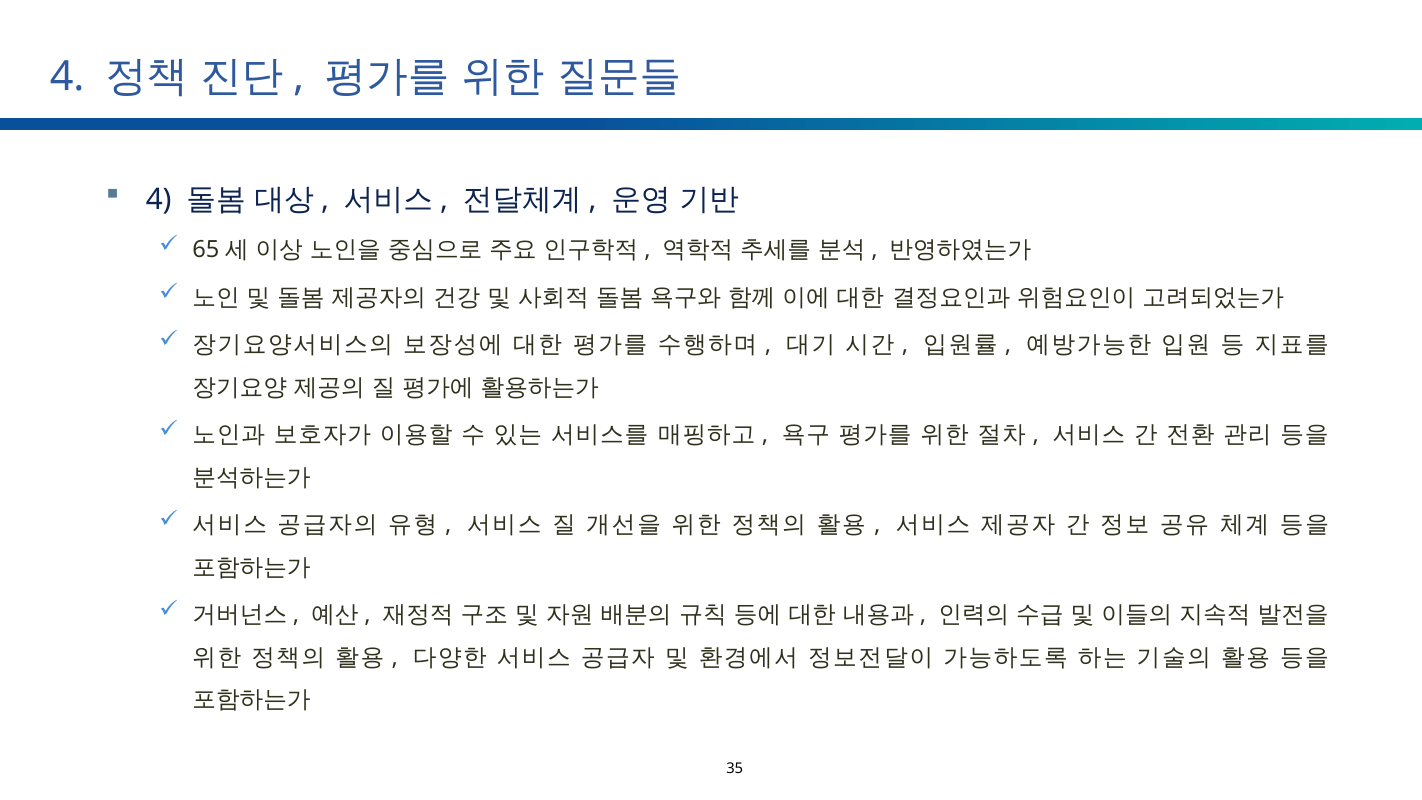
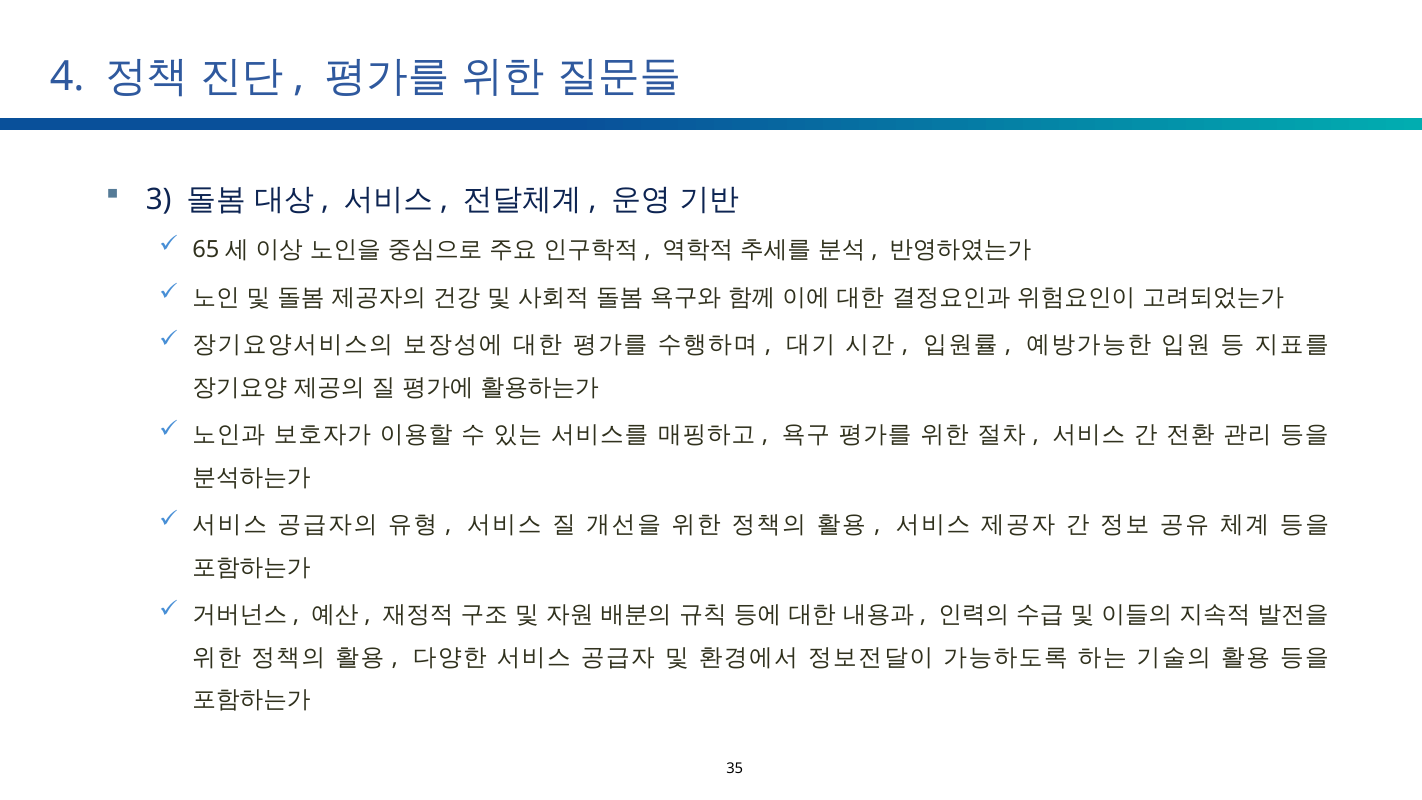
4: 4 -> 3 (159, 199)
